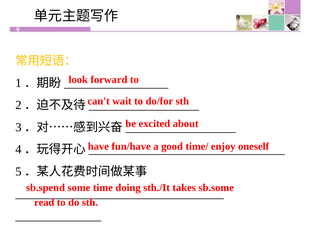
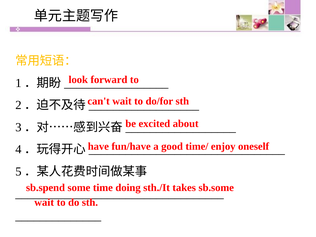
read: read -> wait (44, 202)
